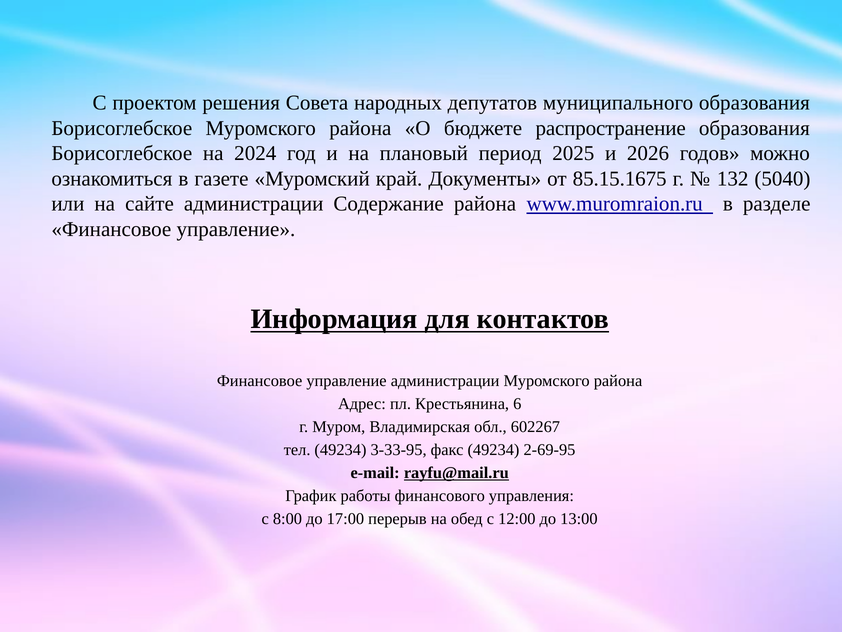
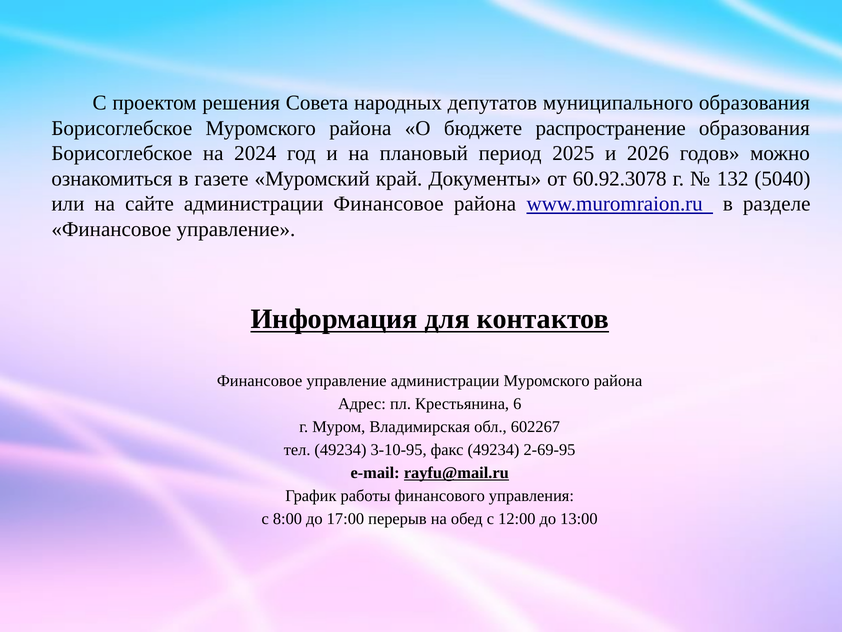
85.15.1675: 85.15.1675 -> 60.92.3078 (620, 179)
администрации Содержание: Содержание -> Финансовое (389, 204)
3-33-95: 3-33-95 -> 3-10-95 (399, 450)
